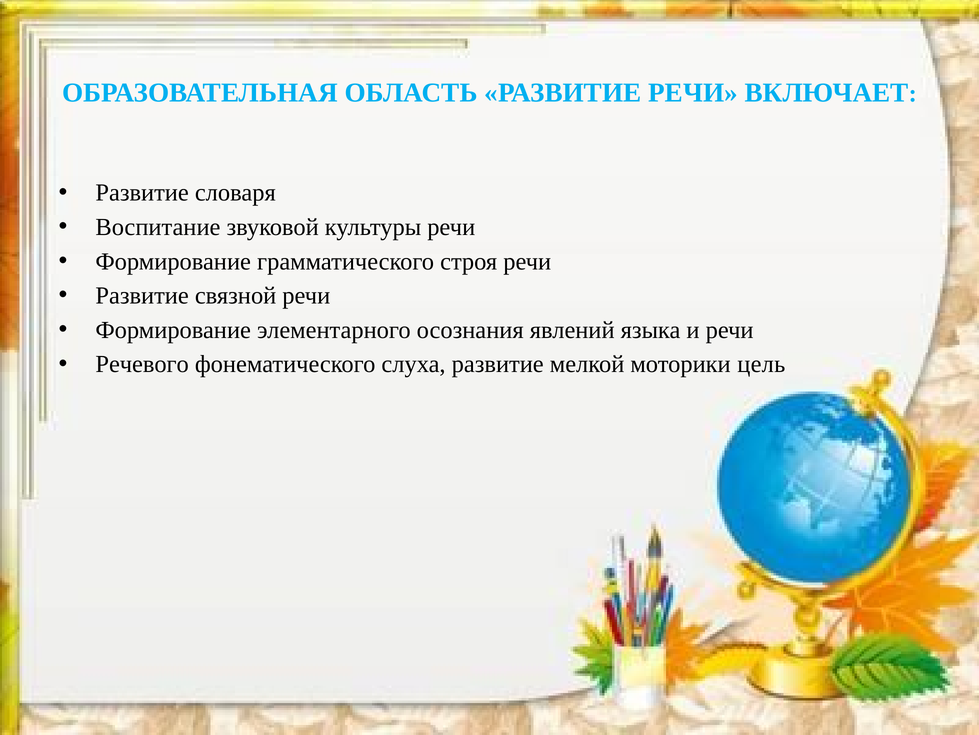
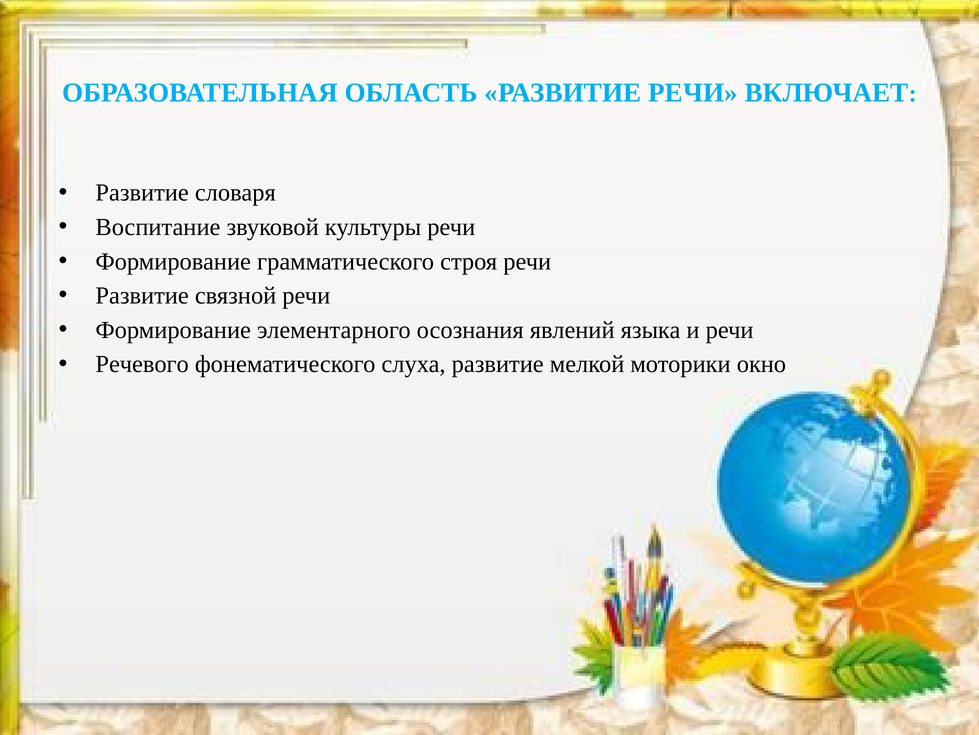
цель: цель -> окно (761, 364)
